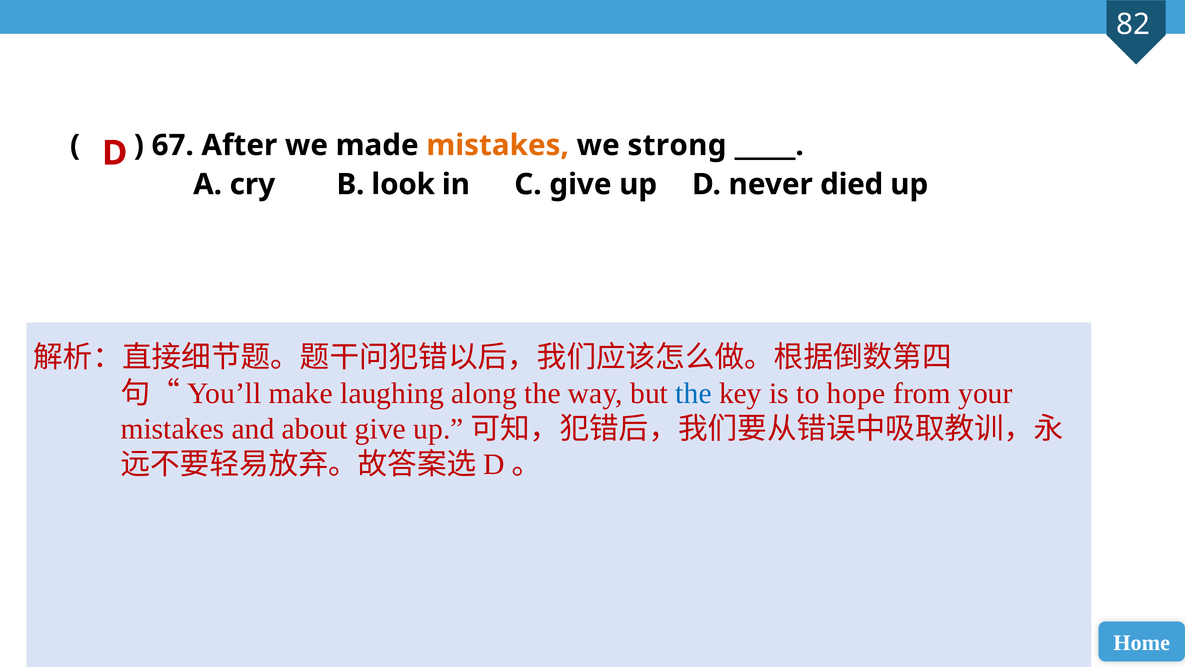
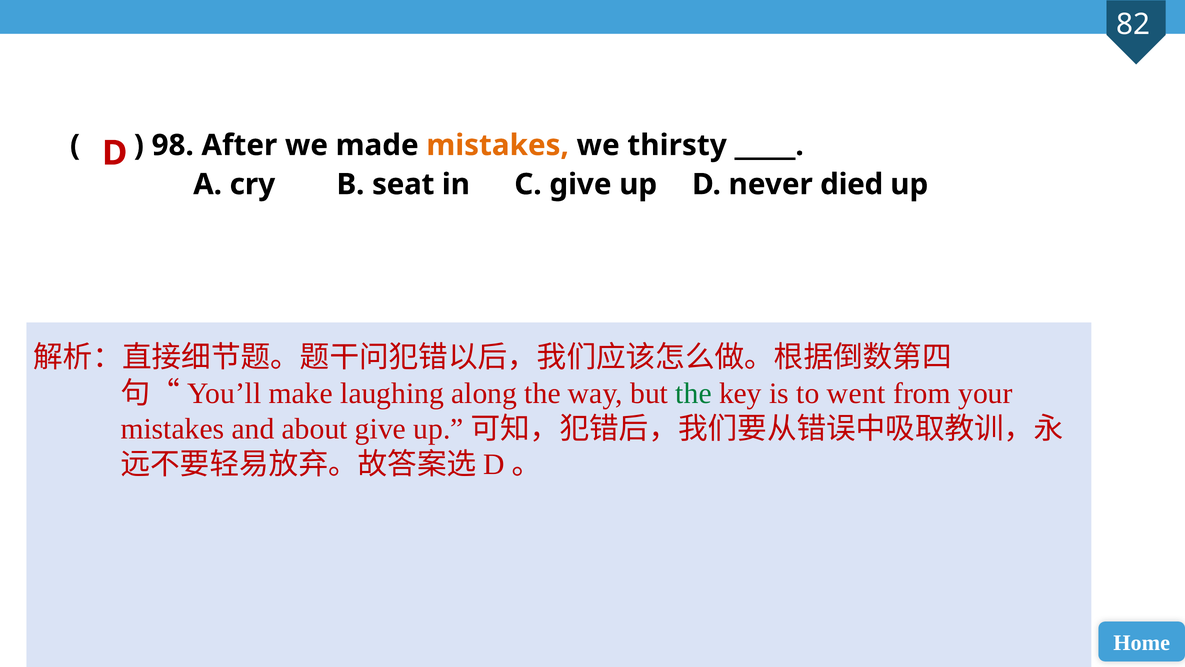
67: 67 -> 98 (173, 145)
strong: strong -> thirsty (677, 145)
look: look -> seat (403, 184)
the colour: blue -> green (694, 393)
hope: hope -> went (856, 393)
